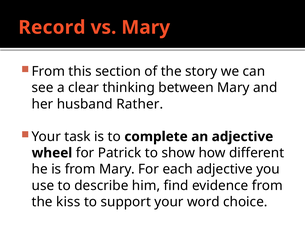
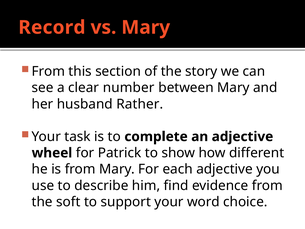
thinking: thinking -> number (129, 88)
kiss: kiss -> soft (68, 202)
